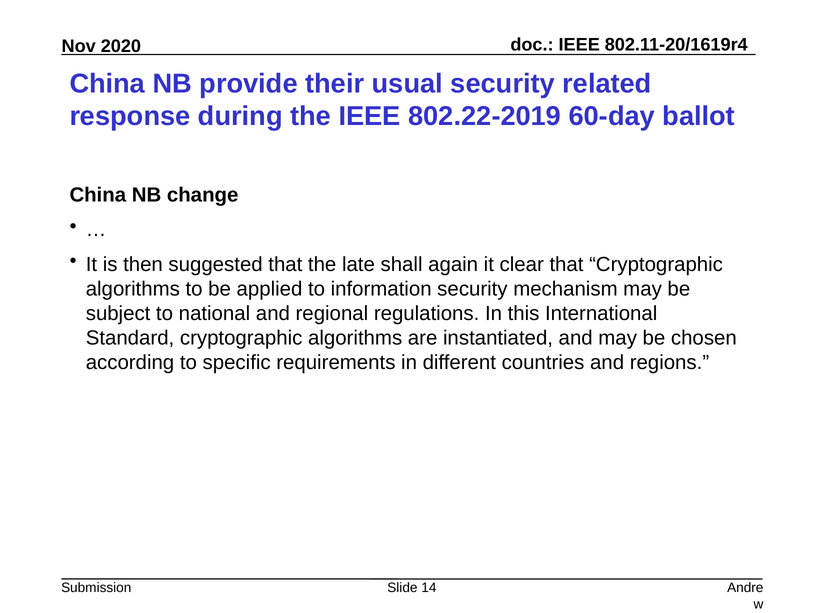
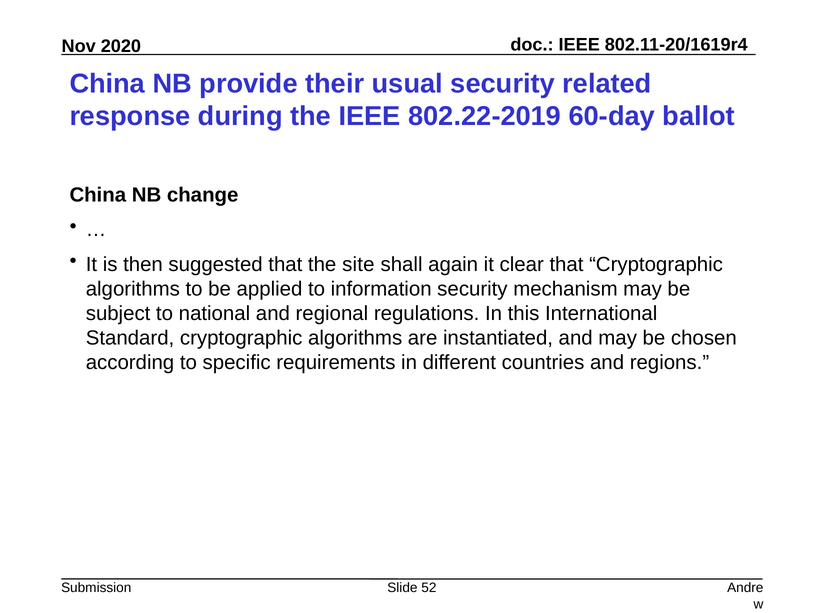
late: late -> site (358, 264)
14: 14 -> 52 (429, 588)
